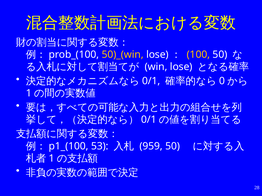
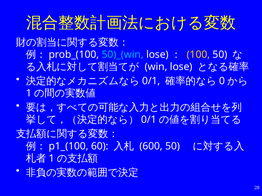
50)_(win colour: yellow -> light blue (123, 55)
53: 53 -> 60 (100, 146)
959: 959 -> 600 (151, 146)
